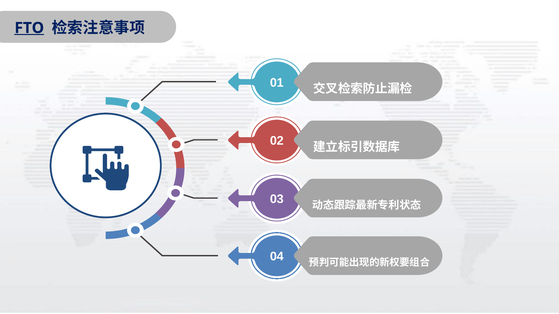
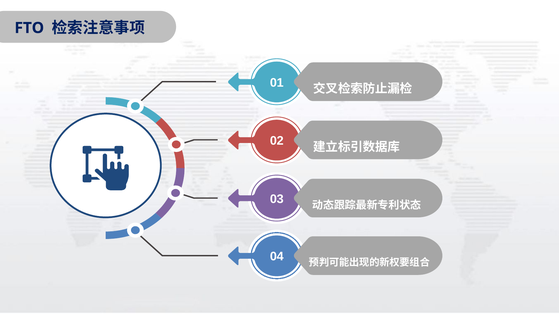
FTO underline: present -> none (29, 28)
